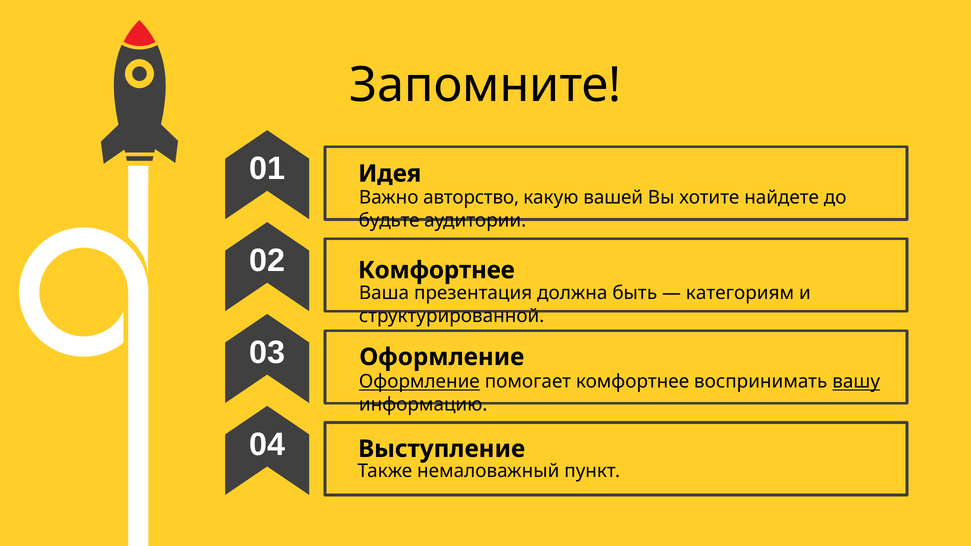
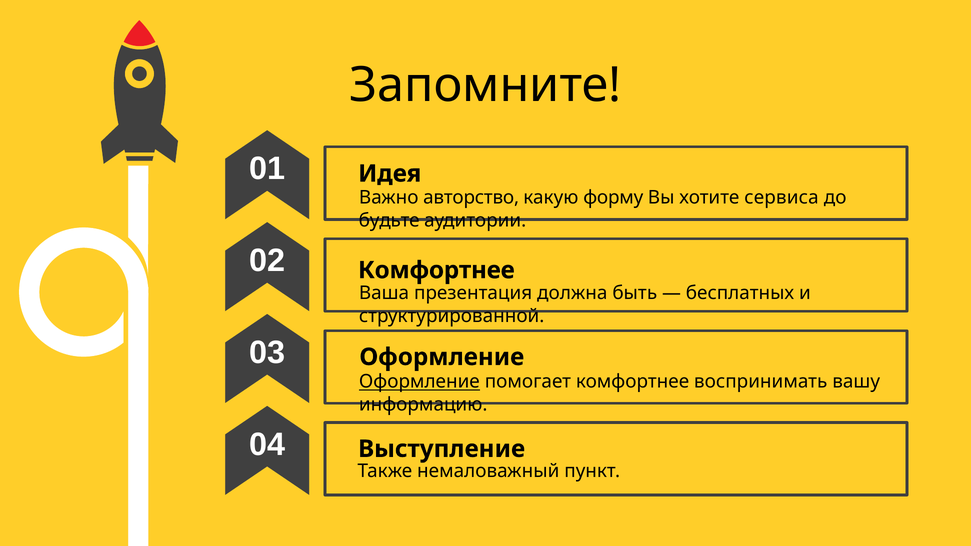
вашей: вашей -> форму (613, 198)
найдете: найдете -> сервиса (781, 198)
категориям: категориям -> бесплатных (740, 293)
вашу underline: present -> none (856, 382)
